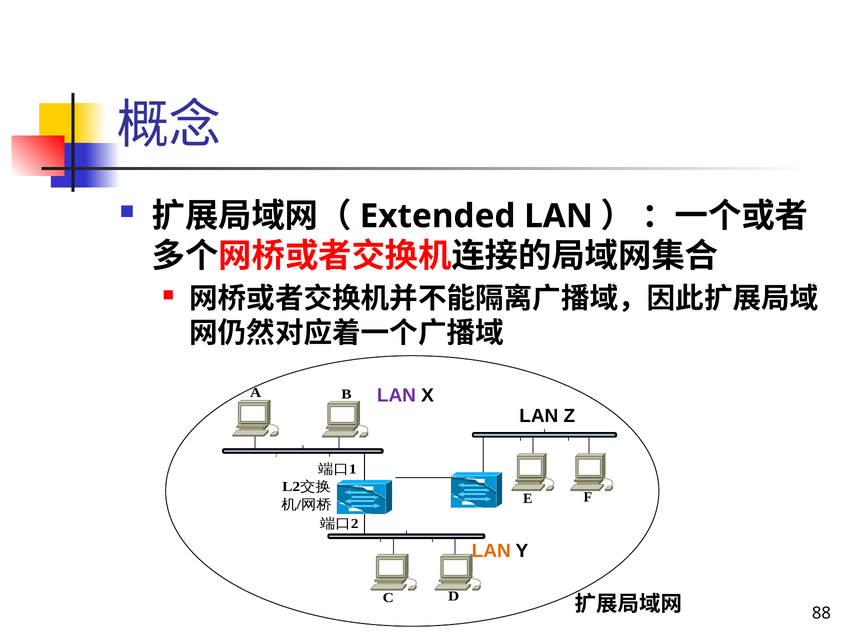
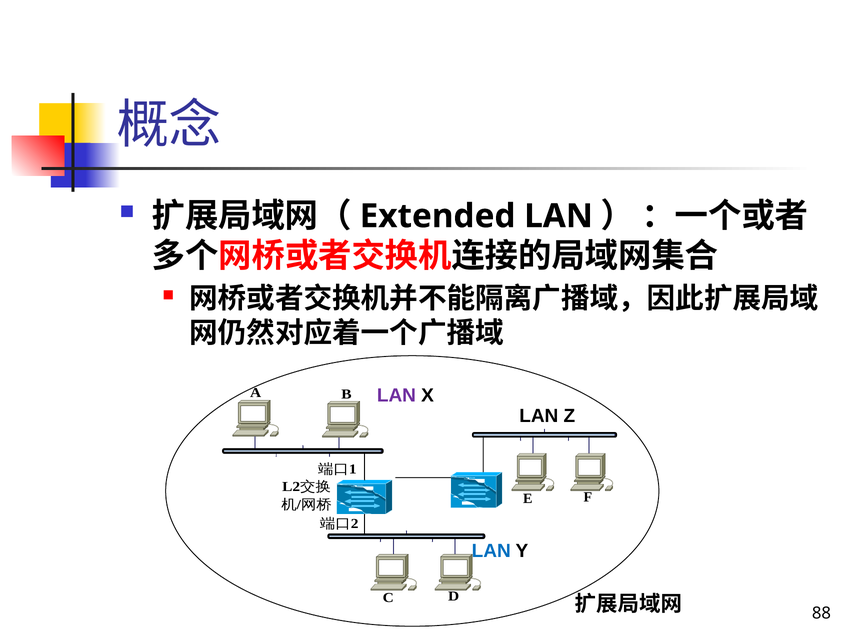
LAN colour: orange -> blue (491, 550)
